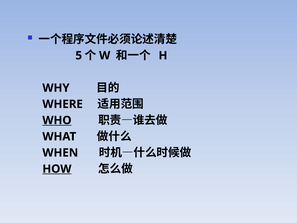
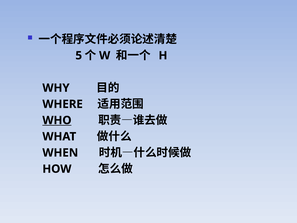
HOW underline: present -> none (57, 169)
